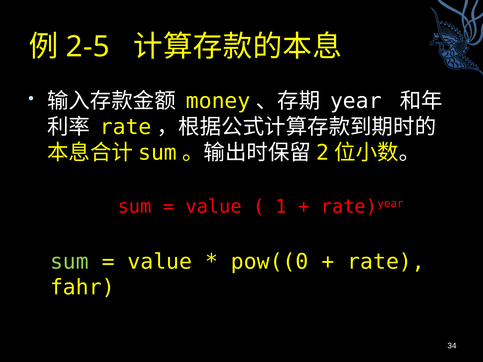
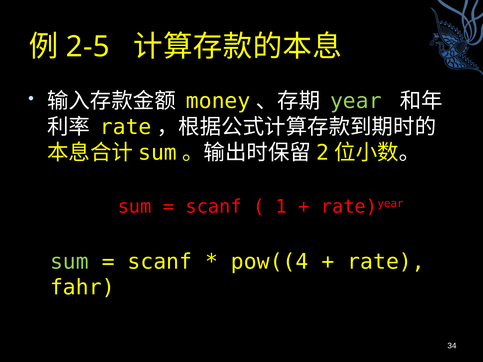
year colour: white -> light green (356, 101)
value: value -> scanf (214, 207)
value: value -> scanf (160, 262)
pow((0: pow((0 -> pow((4 (270, 262)
